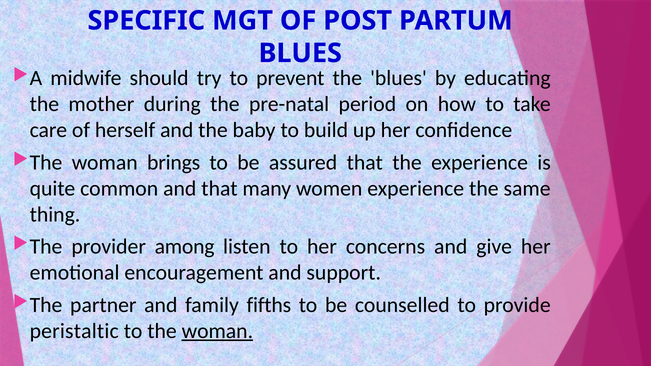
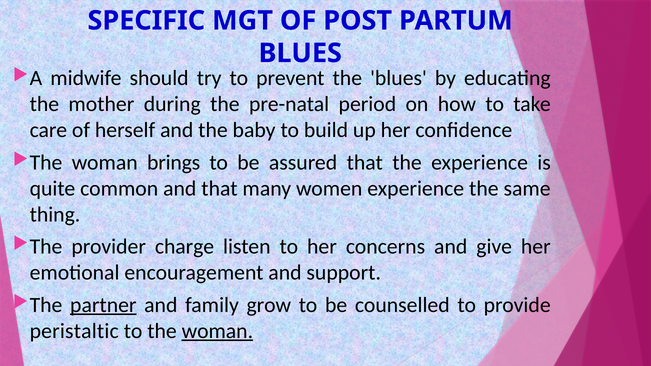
among: among -> charge (185, 247)
partner underline: none -> present (103, 305)
fifths: fifths -> grow (269, 305)
